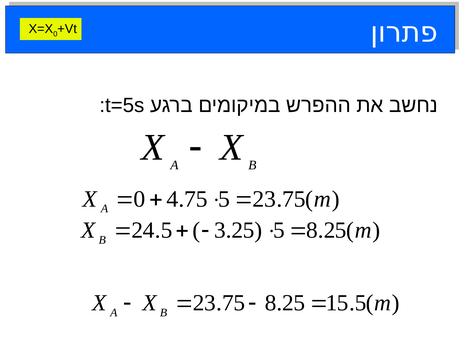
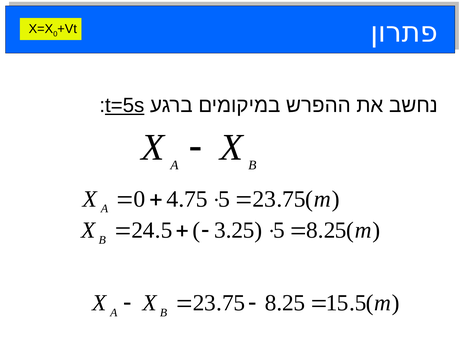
t=5s underline: none -> present (125, 105)
